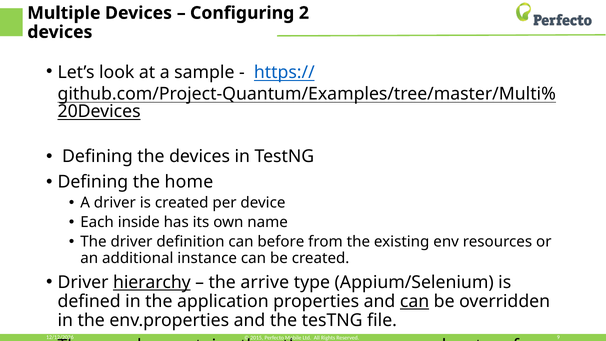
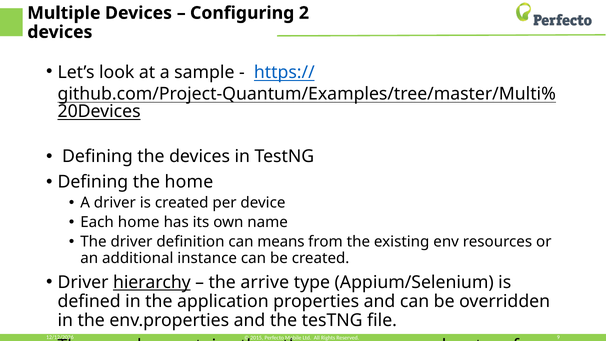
Each inside: inside -> home (139, 222)
before: before -> means (281, 242)
can underline: present -> none (415, 301)
